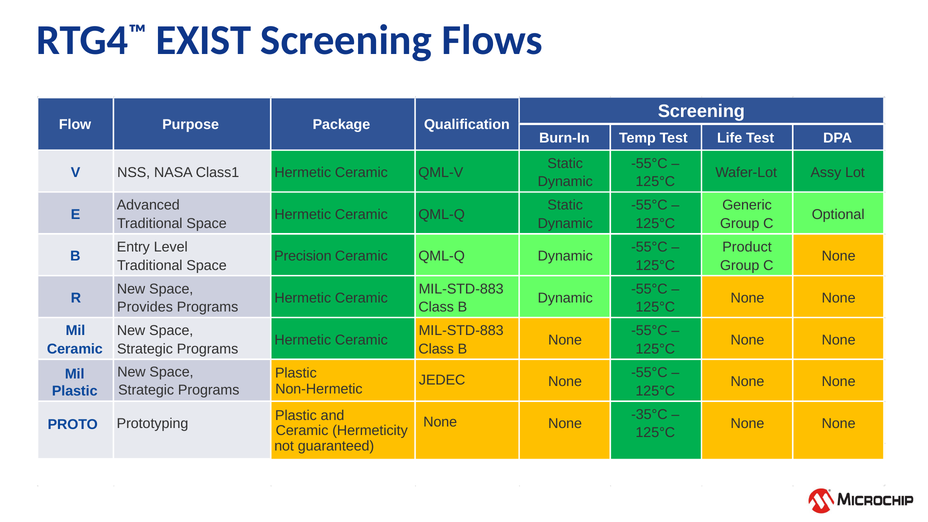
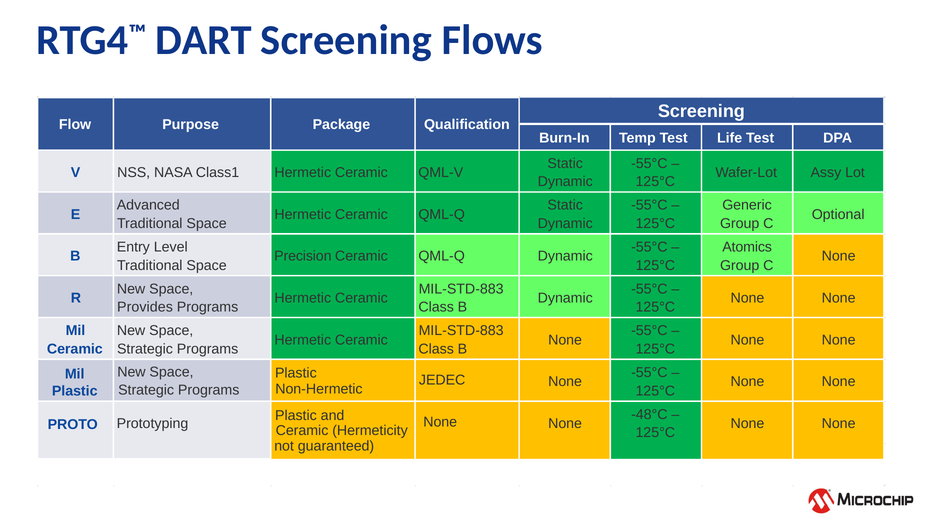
EXIST: EXIST -> DART (203, 40)
Product: Product -> Atomics (747, 247)
-35°C: -35°C -> -48°C (649, 415)
